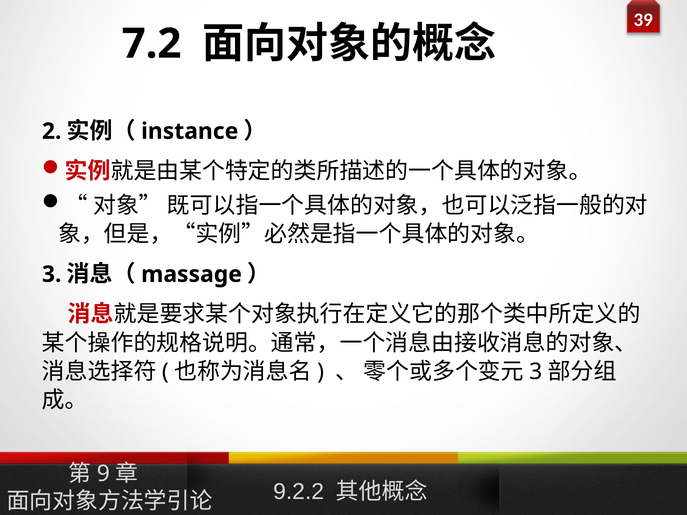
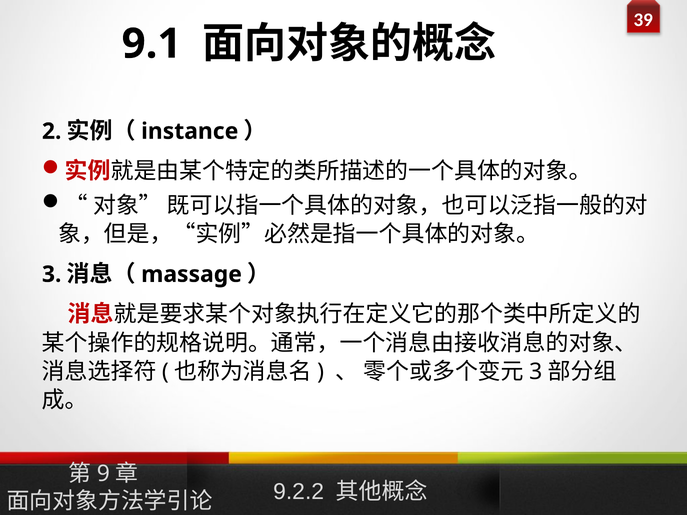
7.2: 7.2 -> 9.1 (152, 44)
